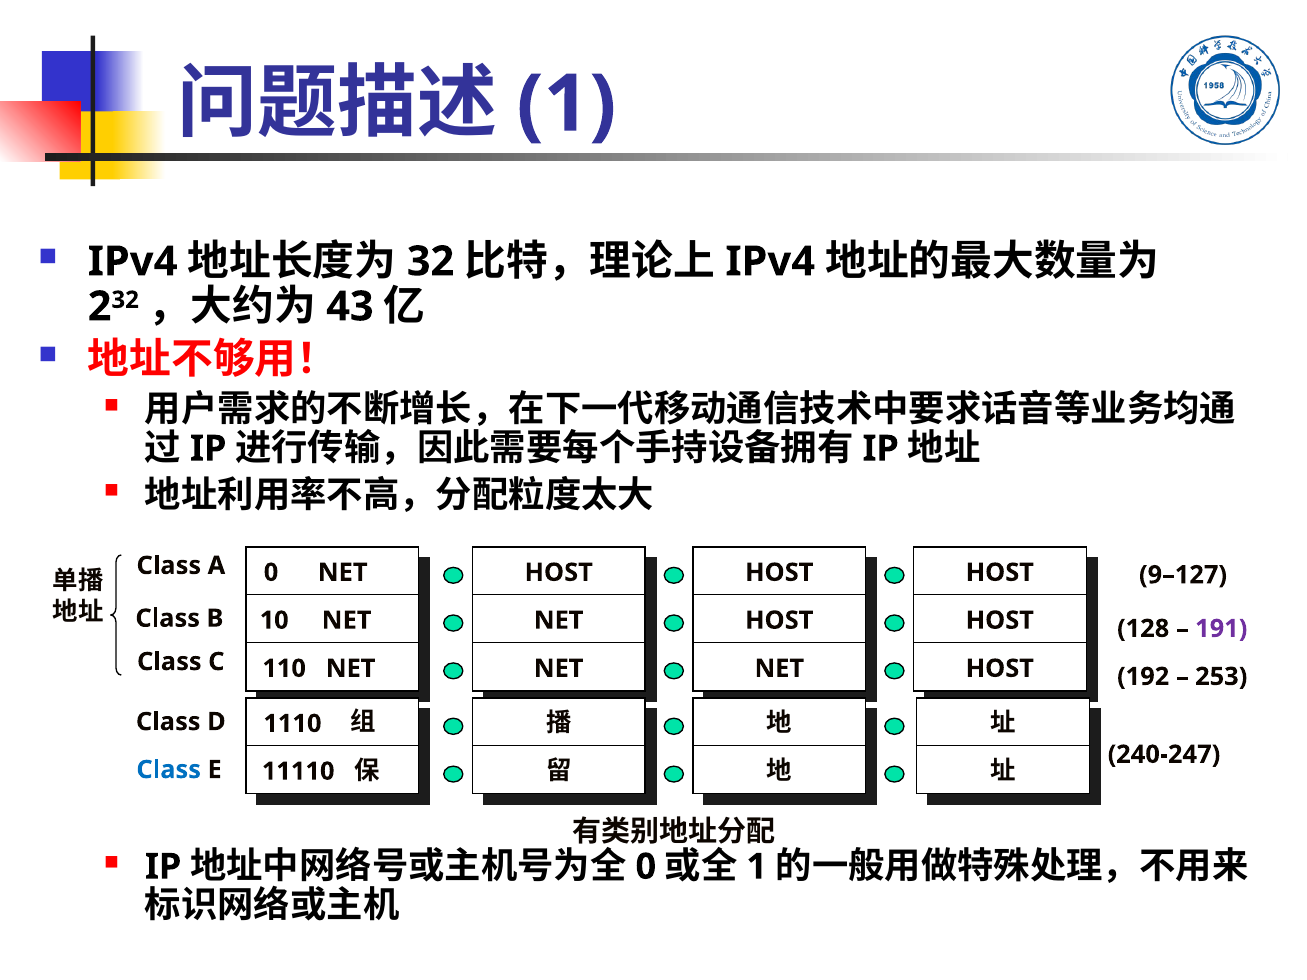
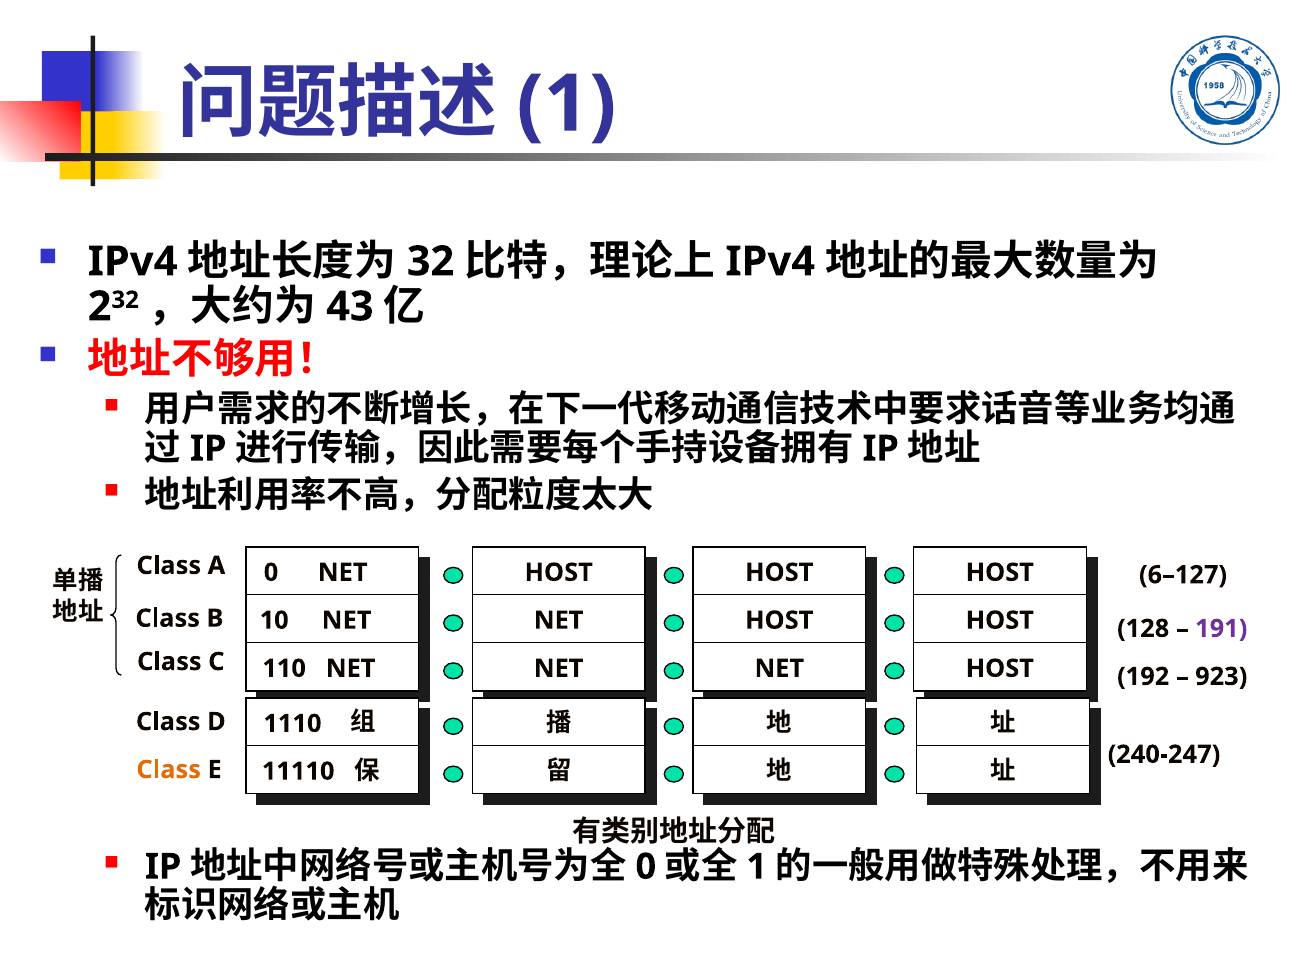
9–127: 9–127 -> 6–127 (1183, 575)
253: 253 -> 923 (1221, 677)
Class colour: blue -> orange (169, 770)
